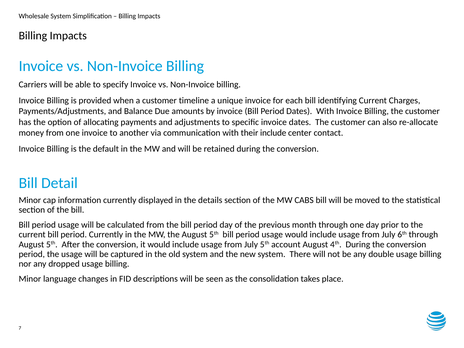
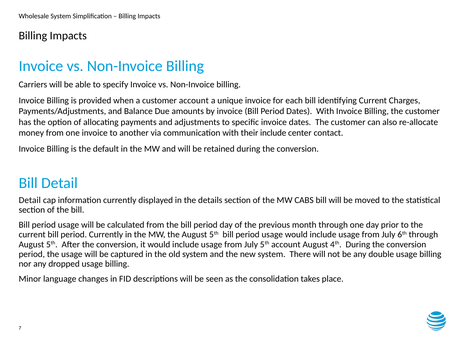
customer timeline: timeline -> account (194, 100)
Minor: Minor -> Detail (30, 200)
